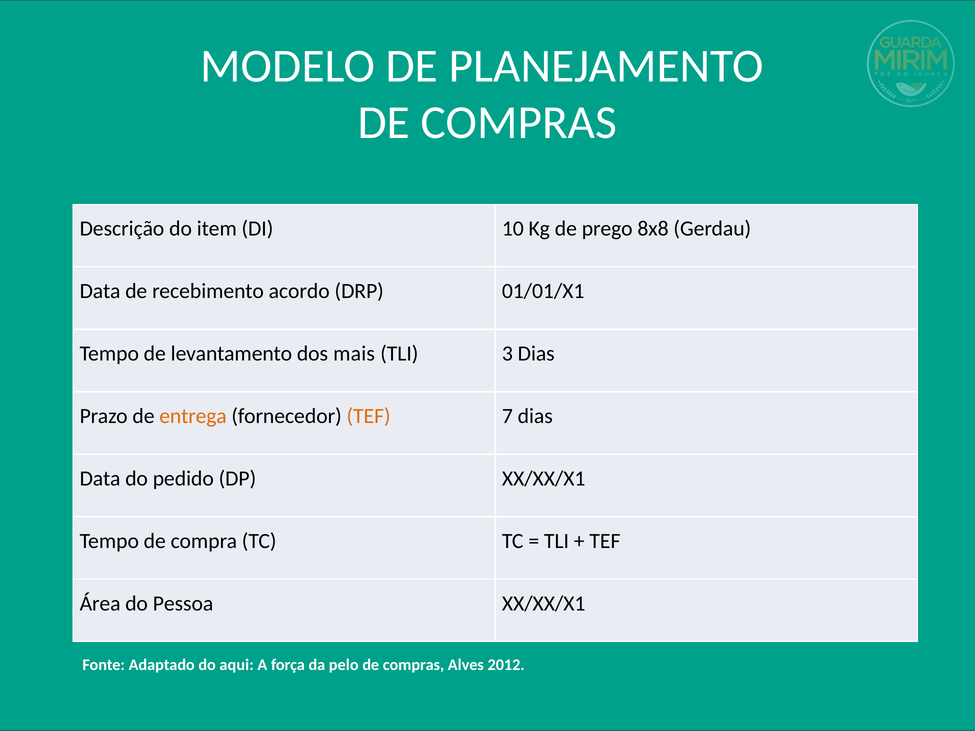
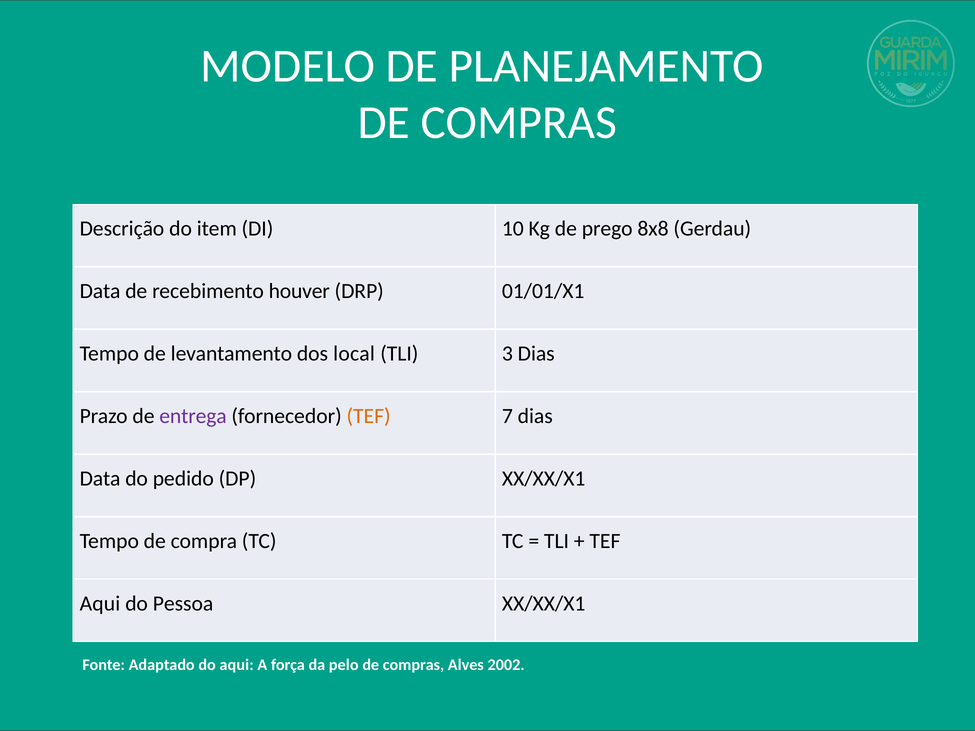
acordo: acordo -> houver (299, 291)
mais: mais -> local (354, 354)
entrega colour: orange -> purple (193, 416)
Área: Área -> Aqui (100, 604)
2012: 2012 -> 2002 (506, 665)
